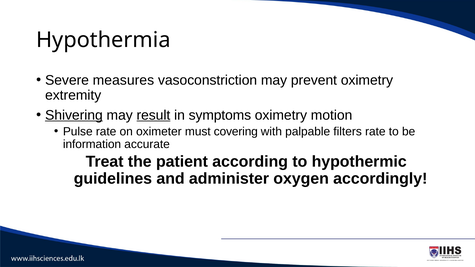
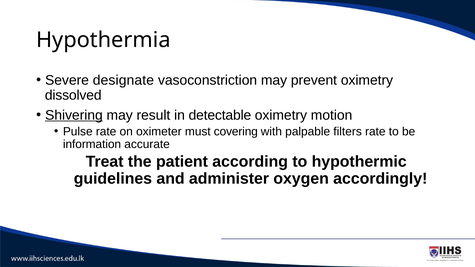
measures: measures -> designate (123, 80)
extremity: extremity -> dissolved (73, 95)
result underline: present -> none (153, 115)
symptoms: symptoms -> detectable (220, 115)
